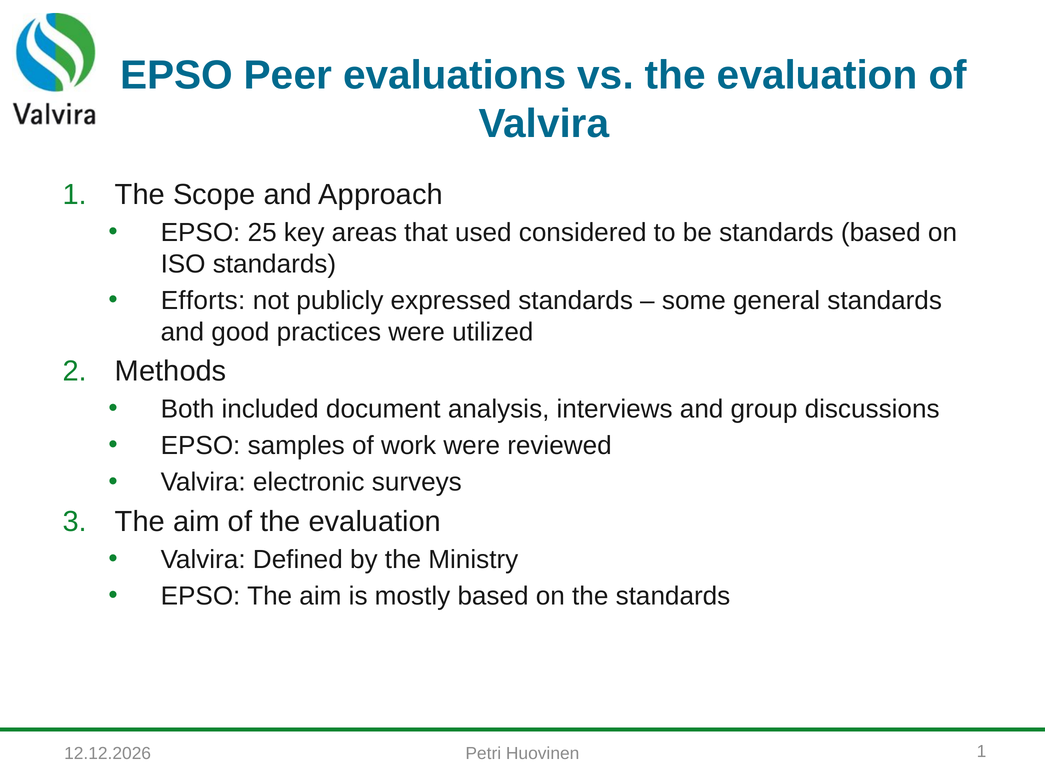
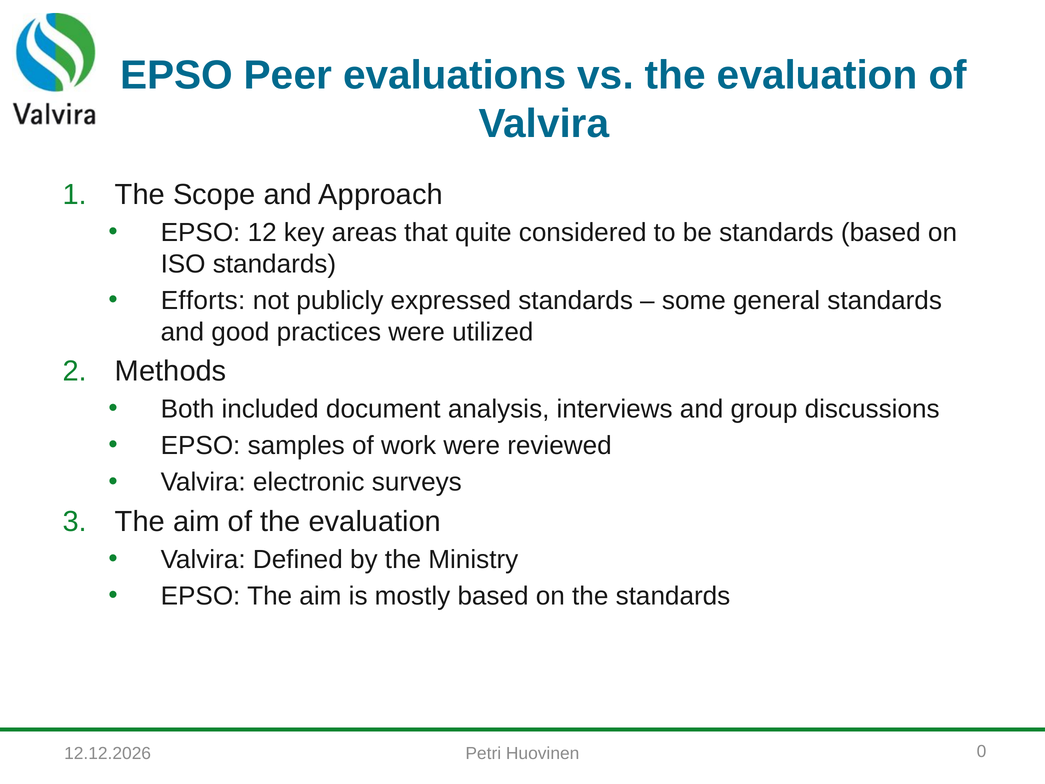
25: 25 -> 12 (262, 233)
used: used -> quite (483, 233)
Huovinen 1: 1 -> 0 (982, 751)
